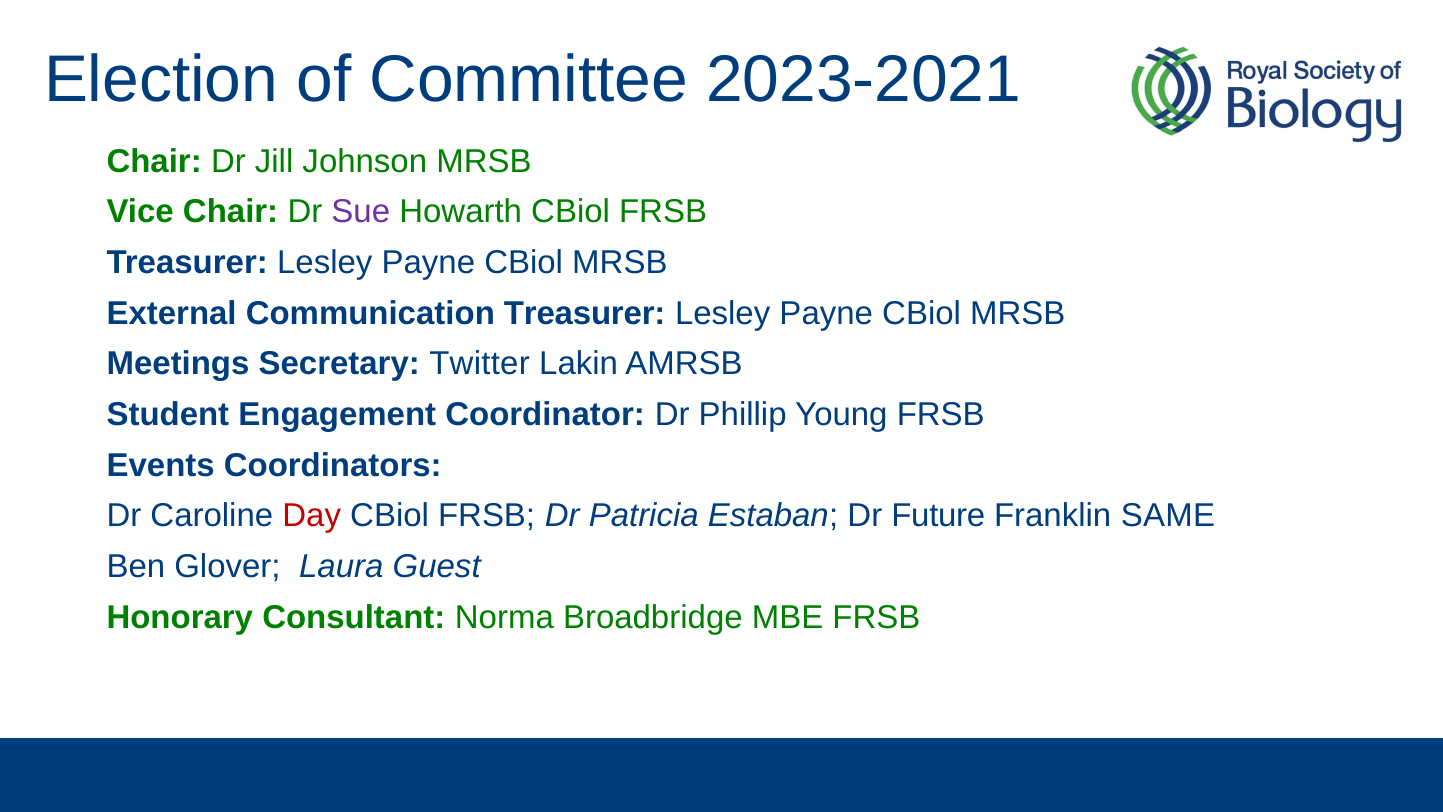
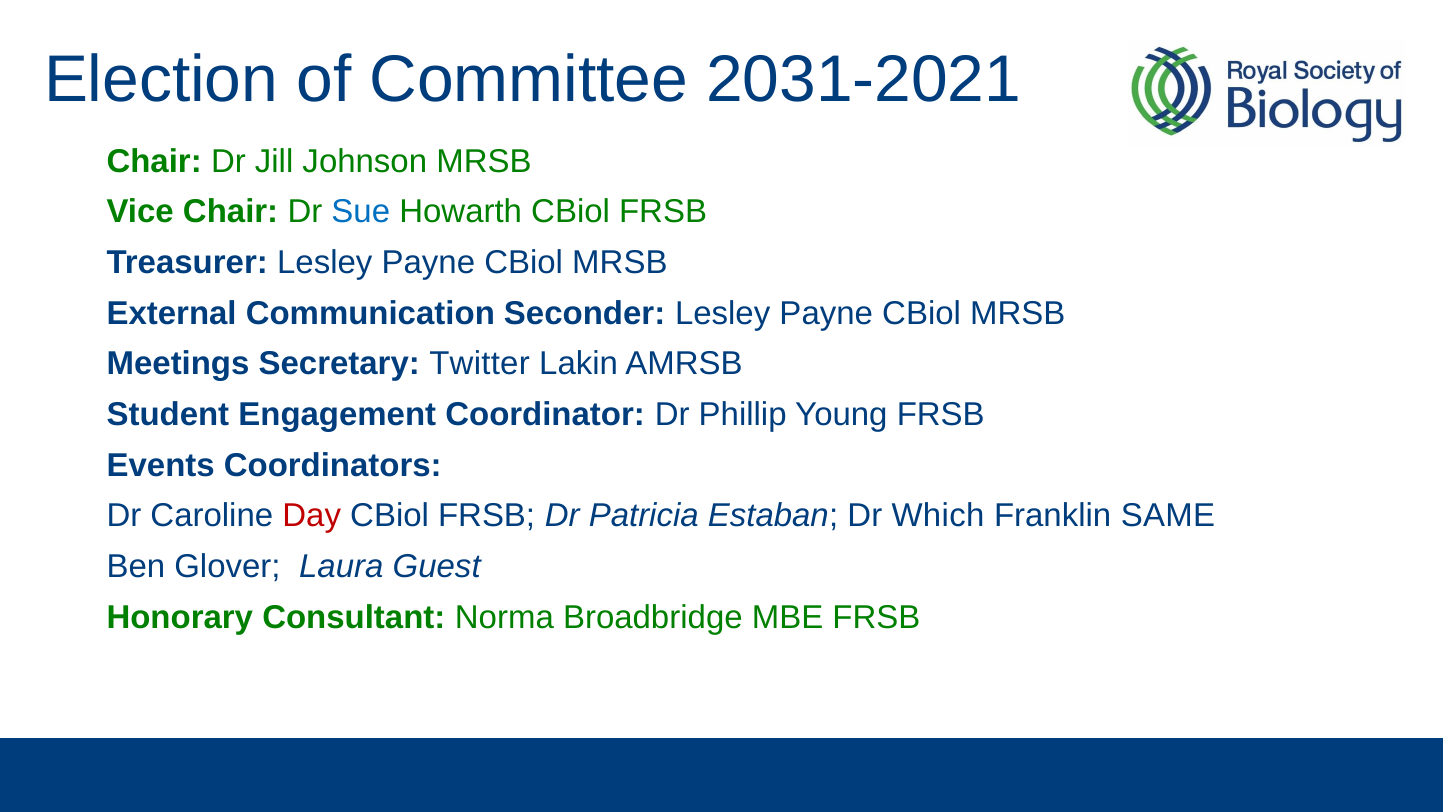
2023-2021: 2023-2021 -> 2031-2021 (864, 80)
Sue colour: purple -> blue (361, 212)
Communication Treasurer: Treasurer -> Seconder (585, 313)
Future: Future -> Which (938, 516)
